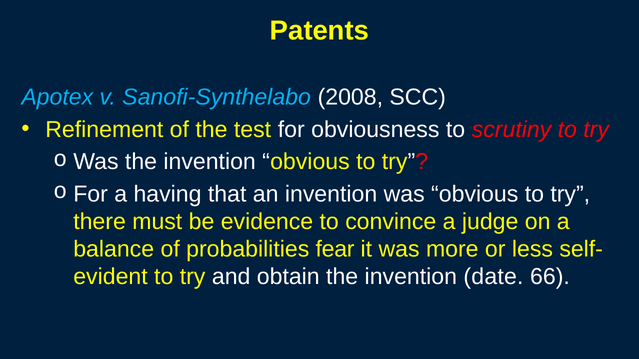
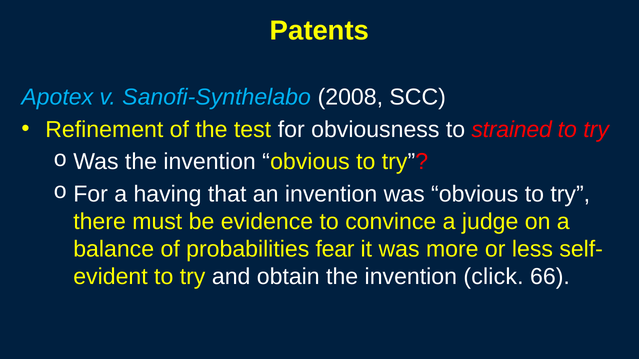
scrutiny: scrutiny -> strained (512, 130)
date: date -> click (493, 277)
